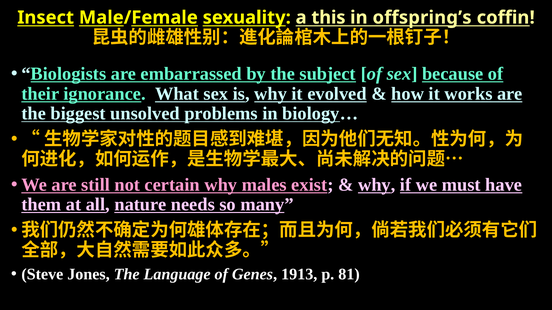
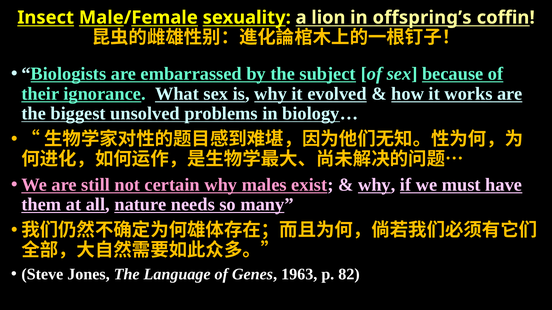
this: this -> lion (328, 18)
1913: 1913 -> 1963 (299, 275)
81: 81 -> 82 (349, 275)
